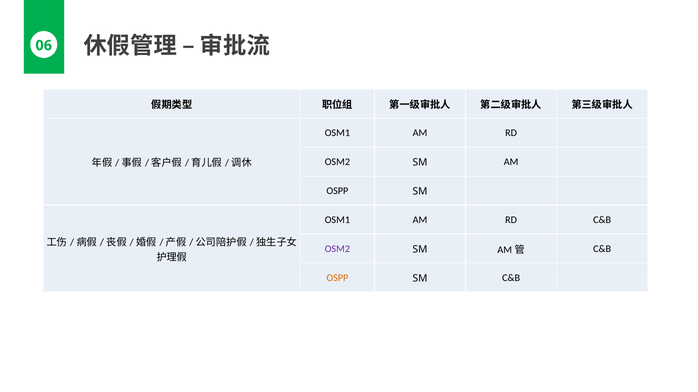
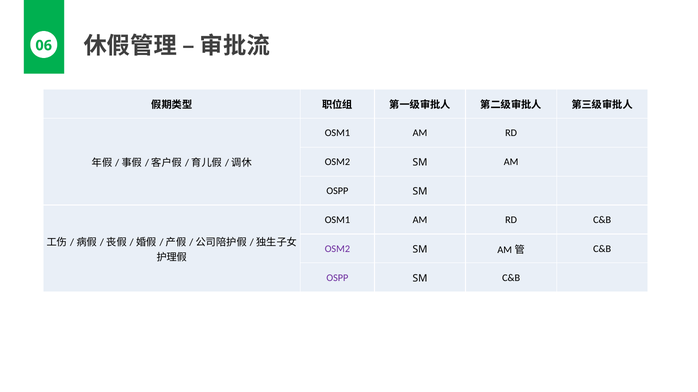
OSPP colour: orange -> purple (337, 278)
